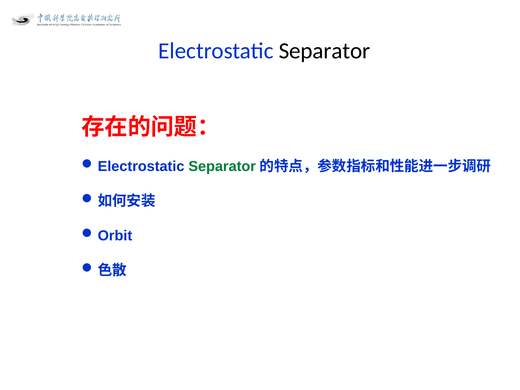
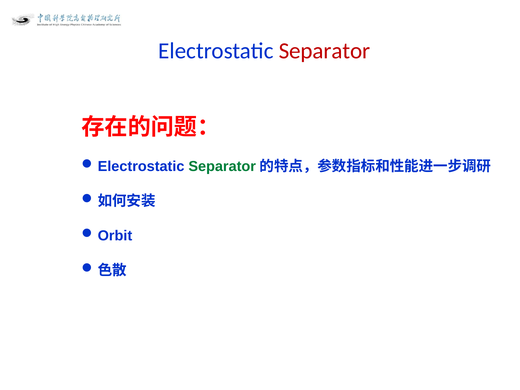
Separator colour: black -> red (325, 51)
